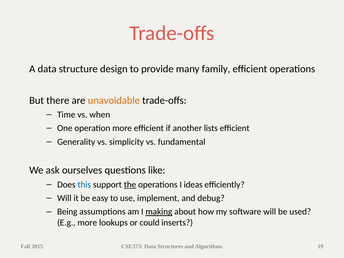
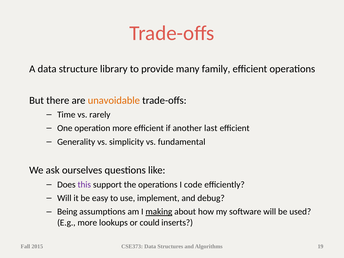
design: design -> library (114, 69)
when: when -> rarely (100, 115)
lists: lists -> last (211, 128)
this colour: blue -> purple (84, 185)
the underline: present -> none (130, 185)
ideas: ideas -> code (193, 185)
